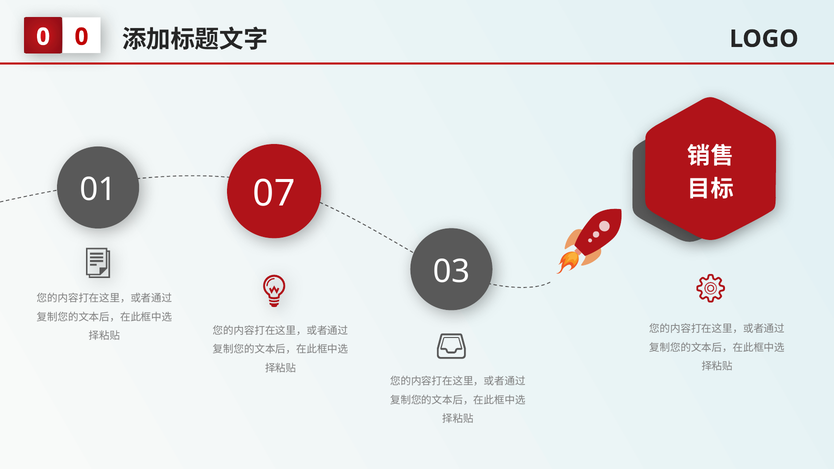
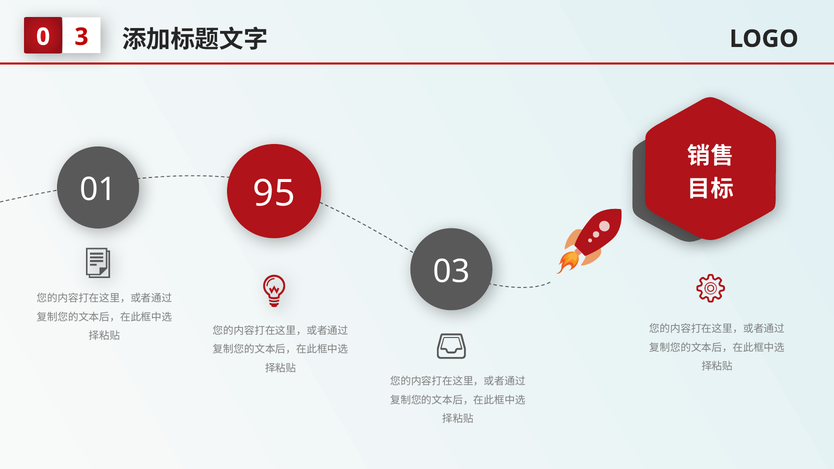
0: 0 -> 3 (82, 37)
07: 07 -> 95 (274, 194)
